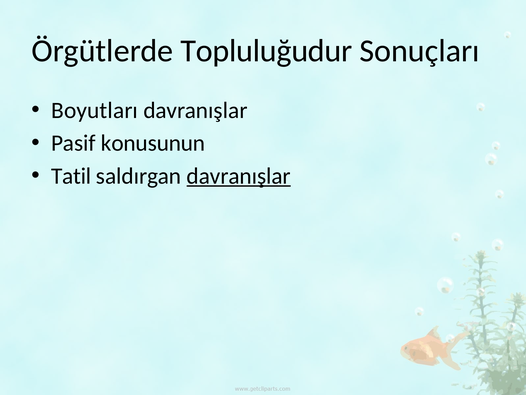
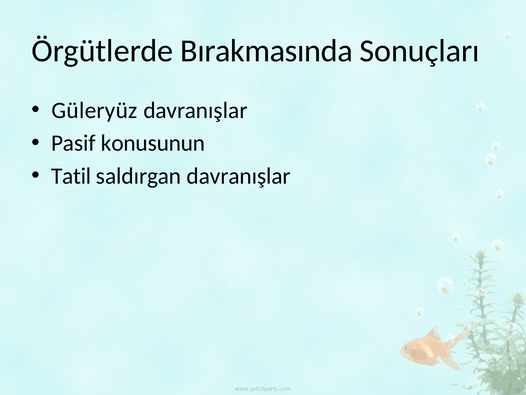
Topluluğudur: Topluluğudur -> Bırakmasında (266, 51)
Boyutları: Boyutları -> Güleryüz (95, 110)
davranışlar underline: present -> none (239, 176)
